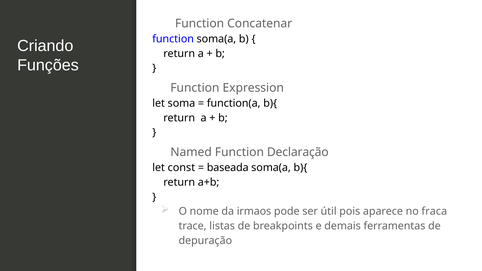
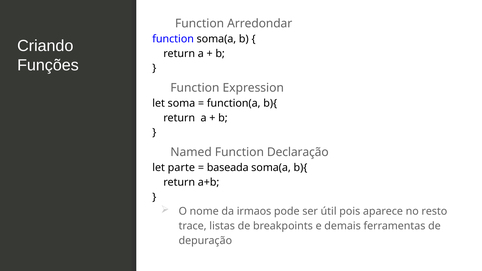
Concatenar: Concatenar -> Arredondar (260, 24)
const: const -> parte (181, 168)
fraca: fraca -> resto (434, 212)
